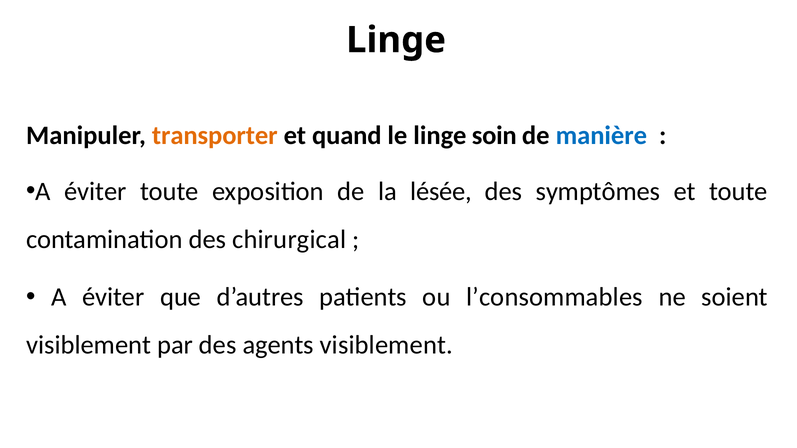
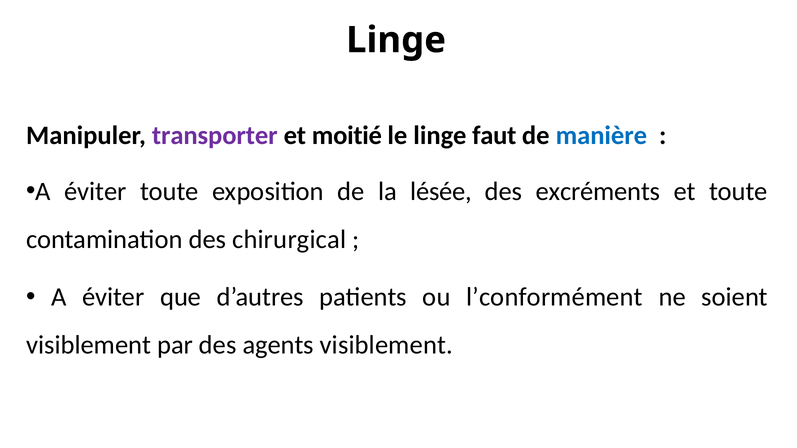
transporter colour: orange -> purple (215, 136)
quand: quand -> moitié (347, 136)
soin: soin -> faut (494, 136)
symptômes: symptômes -> excréments (598, 192)
l’consommables: l’consommables -> l’conformément (554, 297)
